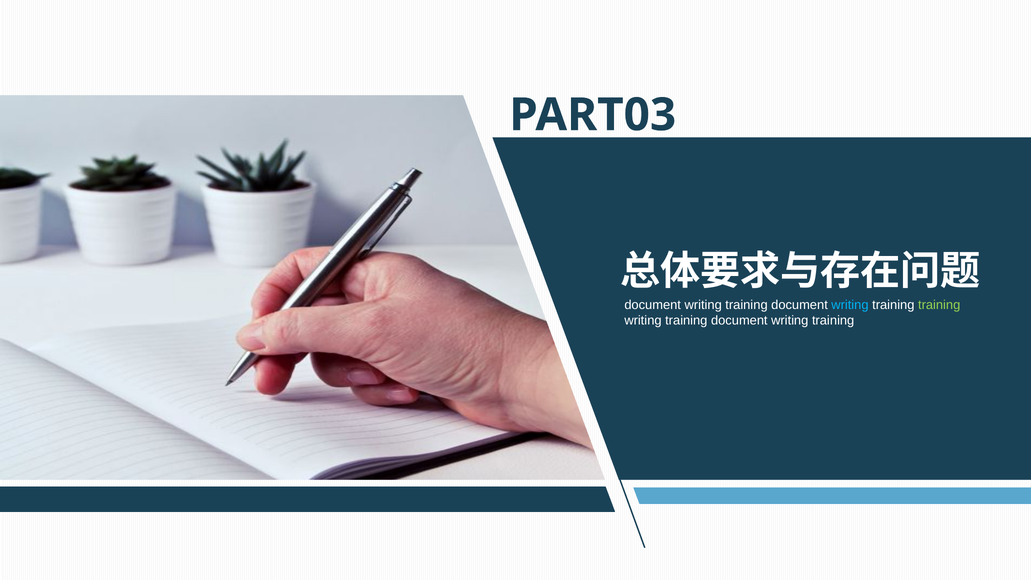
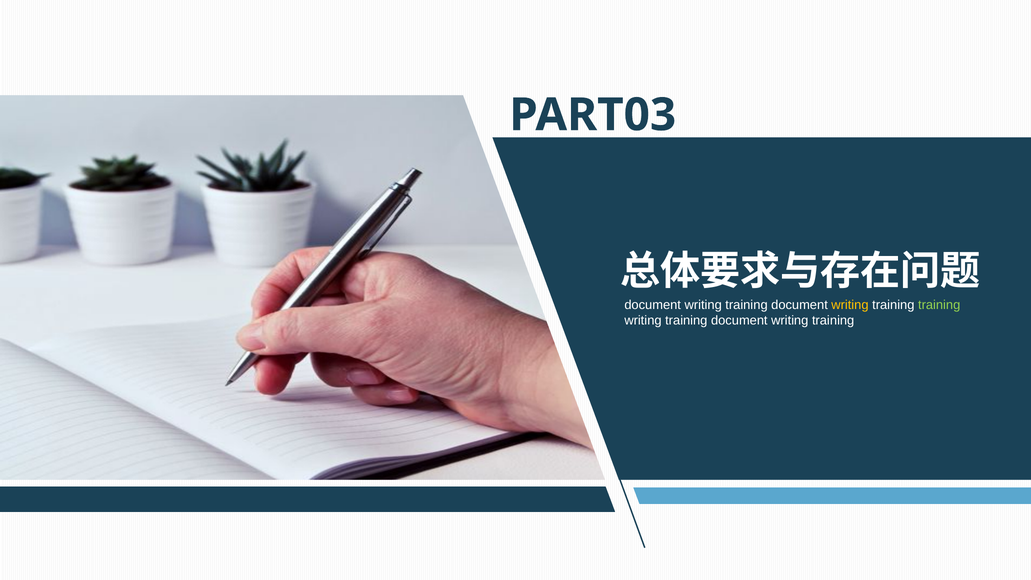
writing colour: light blue -> yellow (850, 305)
